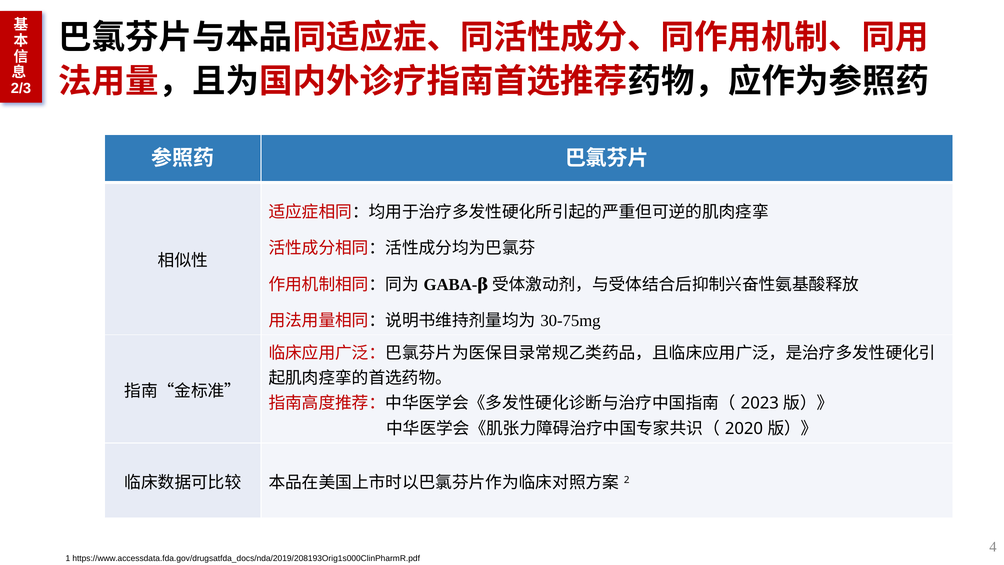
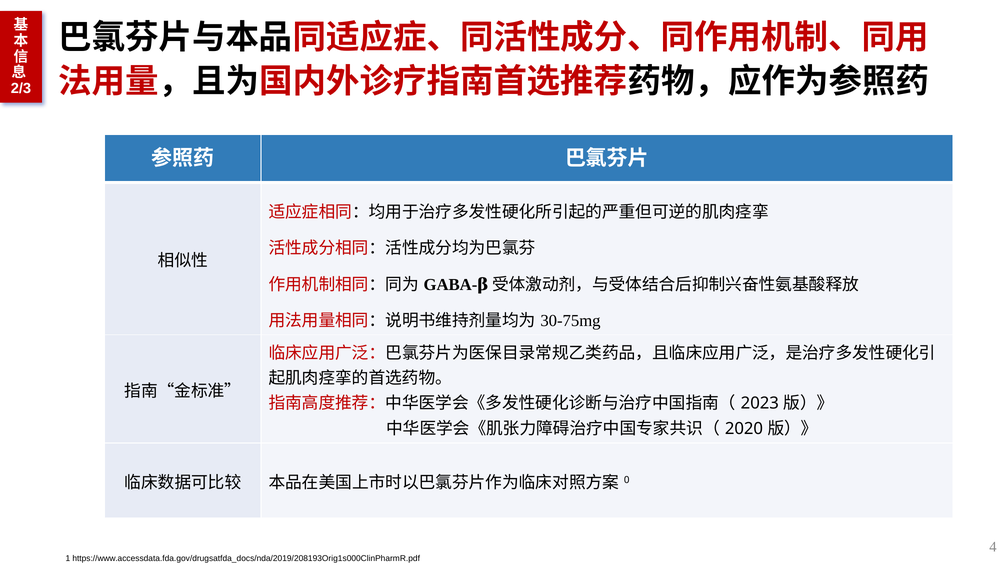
2: 2 -> 0 (627, 480)
